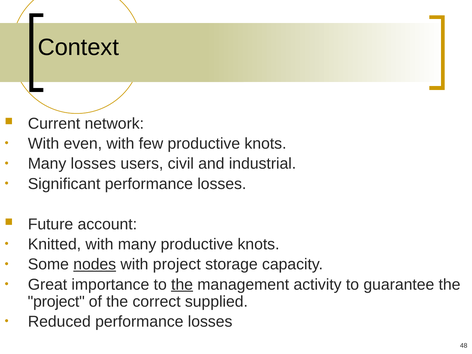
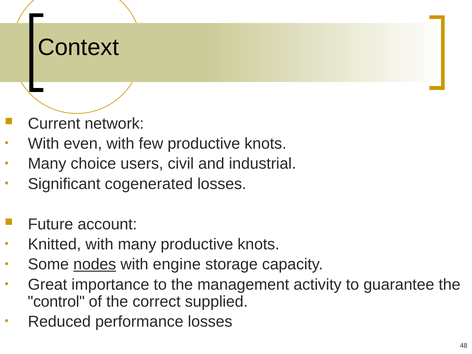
Many losses: losses -> choice (93, 164)
Significant performance: performance -> cogenerated (149, 184)
with project: project -> engine (177, 264)
the underline: present -> none (182, 285)
project: project -> control (56, 302)
